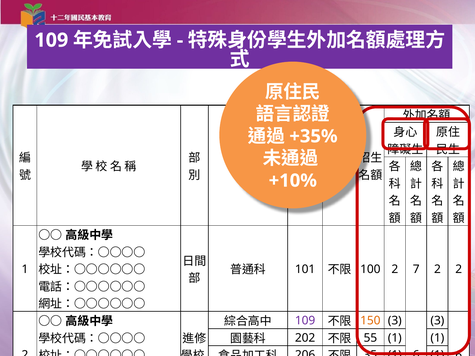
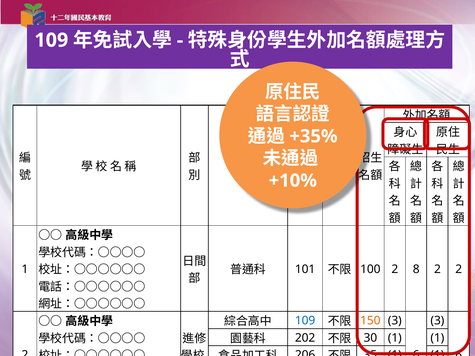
7: 7 -> 8 (416, 269)
109 colour: purple -> blue (305, 321)
55: 55 -> 30 (370, 338)
